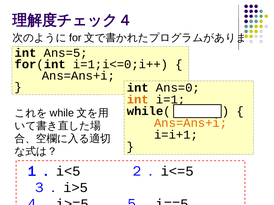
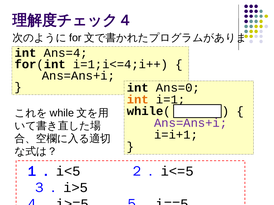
Ans=5: Ans=5 -> Ans=4 (66, 53)
i=1;i<=0;i++: i=1;i<=0;i++ -> i=1;i<=4;i++ (121, 64)
Ans=Ans+i colour: orange -> purple (191, 123)
